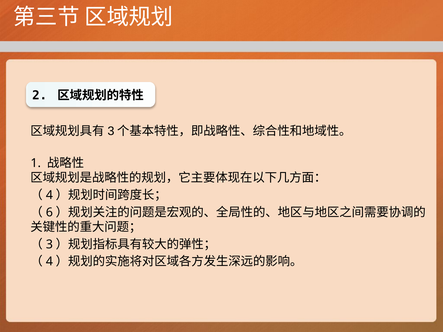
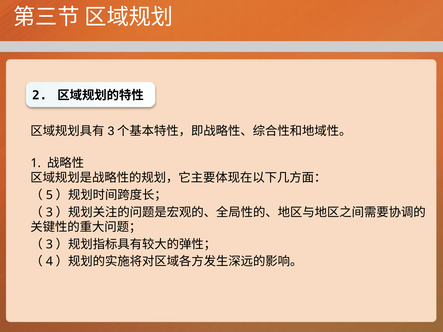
4: 4 -> 5 (49, 195)
6: 6 -> 3 (49, 212)
